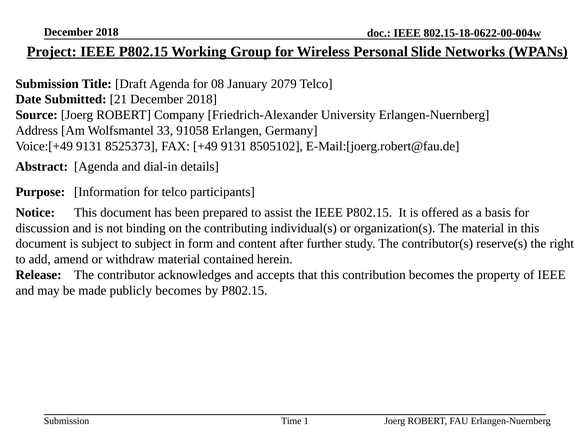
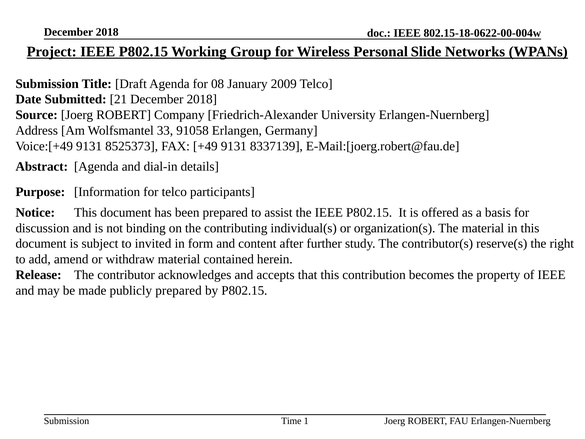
2079: 2079 -> 2009 (284, 84)
8505102: 8505102 -> 8337139 (276, 146)
to subject: subject -> invited (153, 244)
publicly becomes: becomes -> prepared (179, 290)
